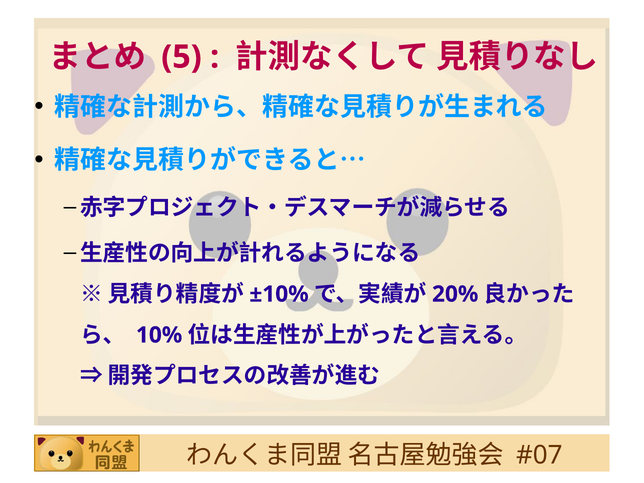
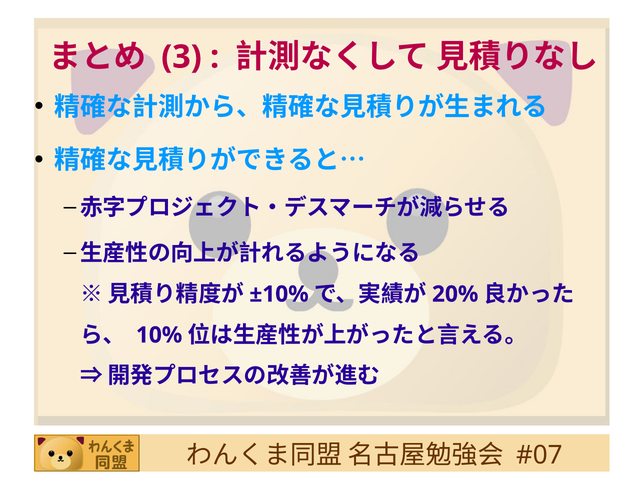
5: 5 -> 3 (181, 57)
